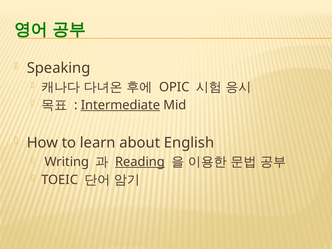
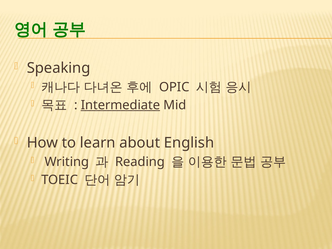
Reading underline: present -> none (140, 162)
